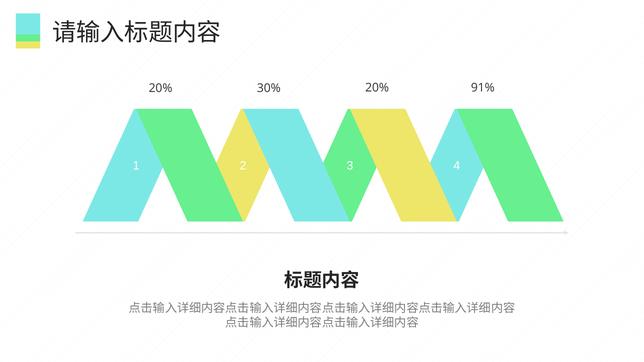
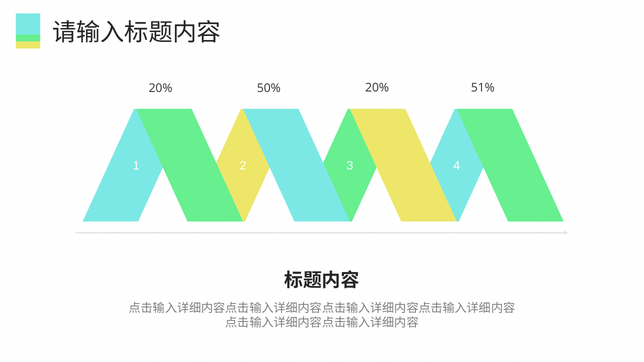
30%: 30% -> 50% (269, 89)
91%: 91% -> 51% (483, 88)
